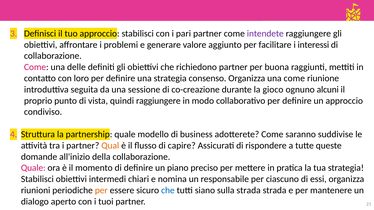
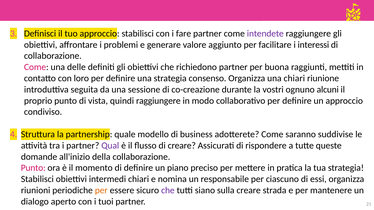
pari: pari -> fare (184, 34)
una come: come -> chiari (294, 78)
gioco: gioco -> vostri (273, 90)
Qual colour: orange -> purple (110, 146)
di capire: capire -> creare (182, 146)
Quale: Quale -> Punto (33, 168)
che colour: blue -> purple (168, 191)
sulla strada: strada -> creare (249, 191)
